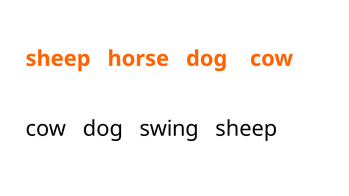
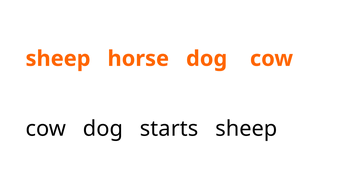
swing: swing -> starts (169, 129)
